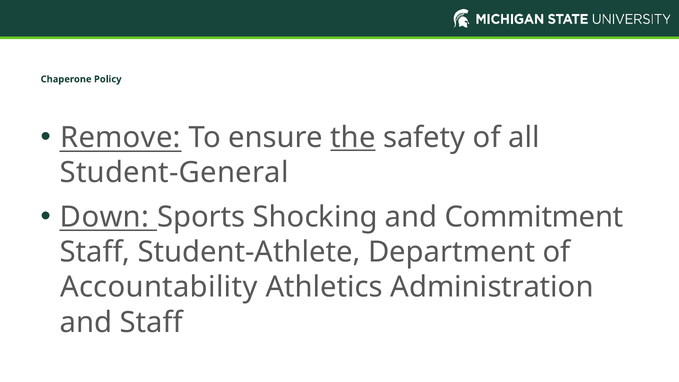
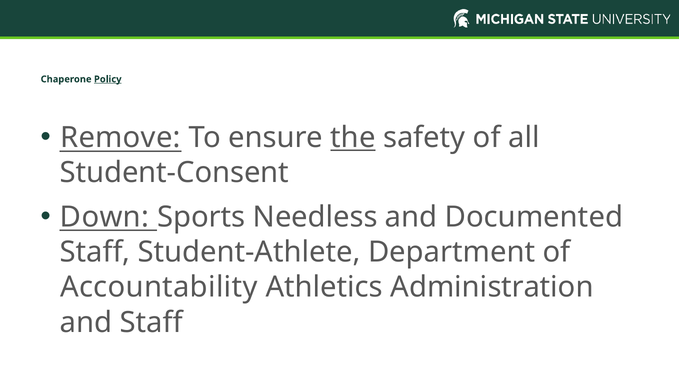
Policy underline: none -> present (108, 79)
Student-General: Student-General -> Student-Consent (174, 173)
Shocking: Shocking -> Needless (315, 217)
Commitment: Commitment -> Documented (534, 217)
